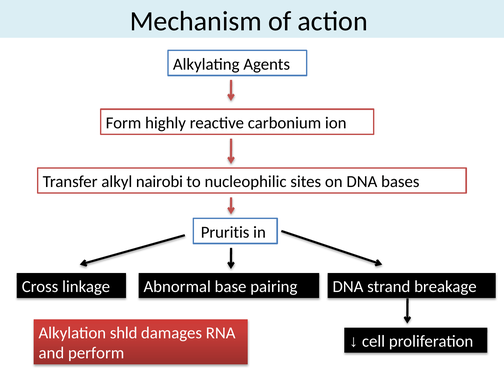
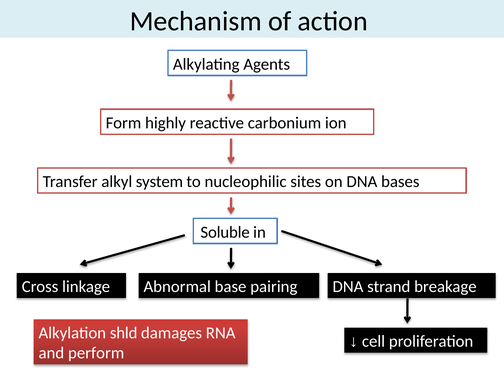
nairobi: nairobi -> system (159, 182)
Pruritis: Pruritis -> Soluble (225, 232)
